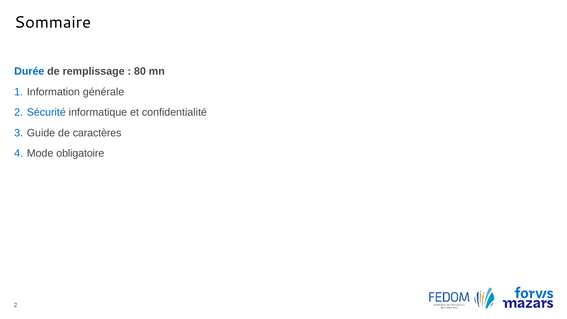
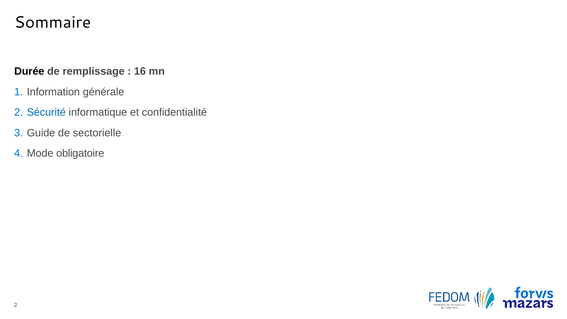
Durée colour: blue -> black (29, 71)
80: 80 -> 16 (140, 71)
caractères: caractères -> sectorielle (97, 133)
